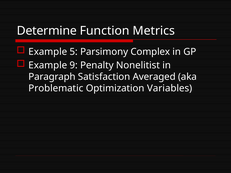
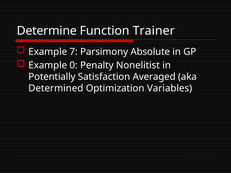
Metrics: Metrics -> Trainer (154, 31)
5: 5 -> 7 (74, 52)
Complex: Complex -> Absolute (150, 52)
9: 9 -> 0 (74, 65)
Paragraph: Paragraph -> Potentially (52, 77)
Problematic: Problematic -> Determined (56, 88)
